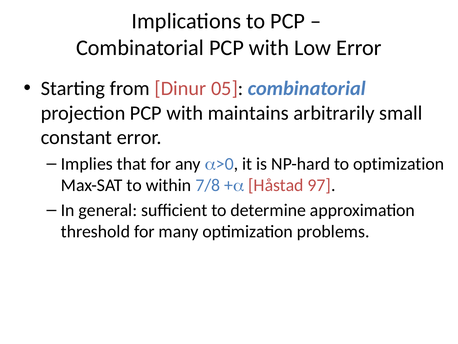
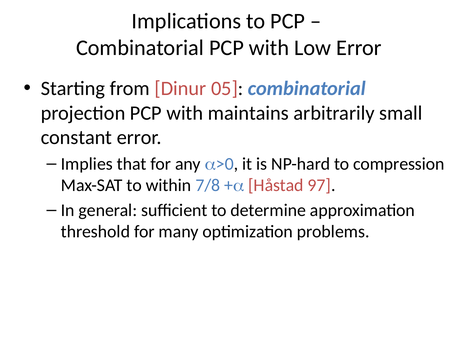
to optimization: optimization -> compression (399, 164)
